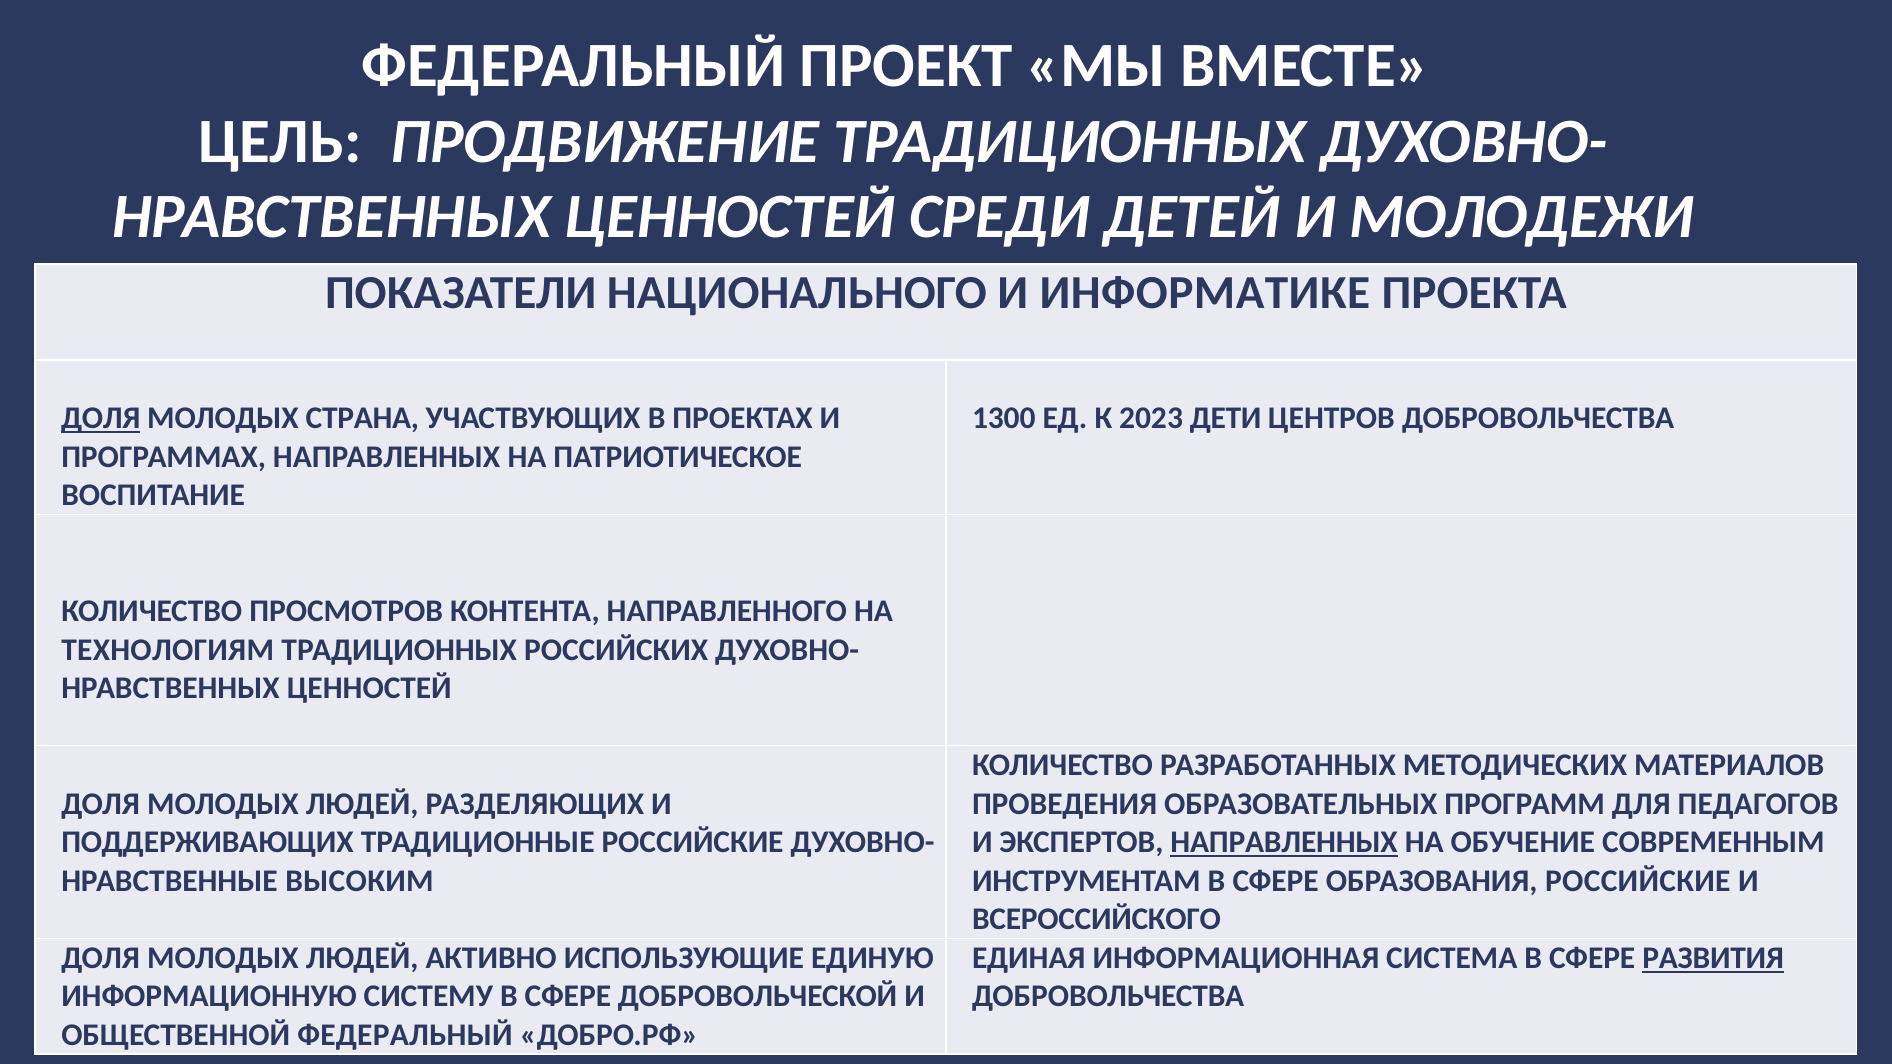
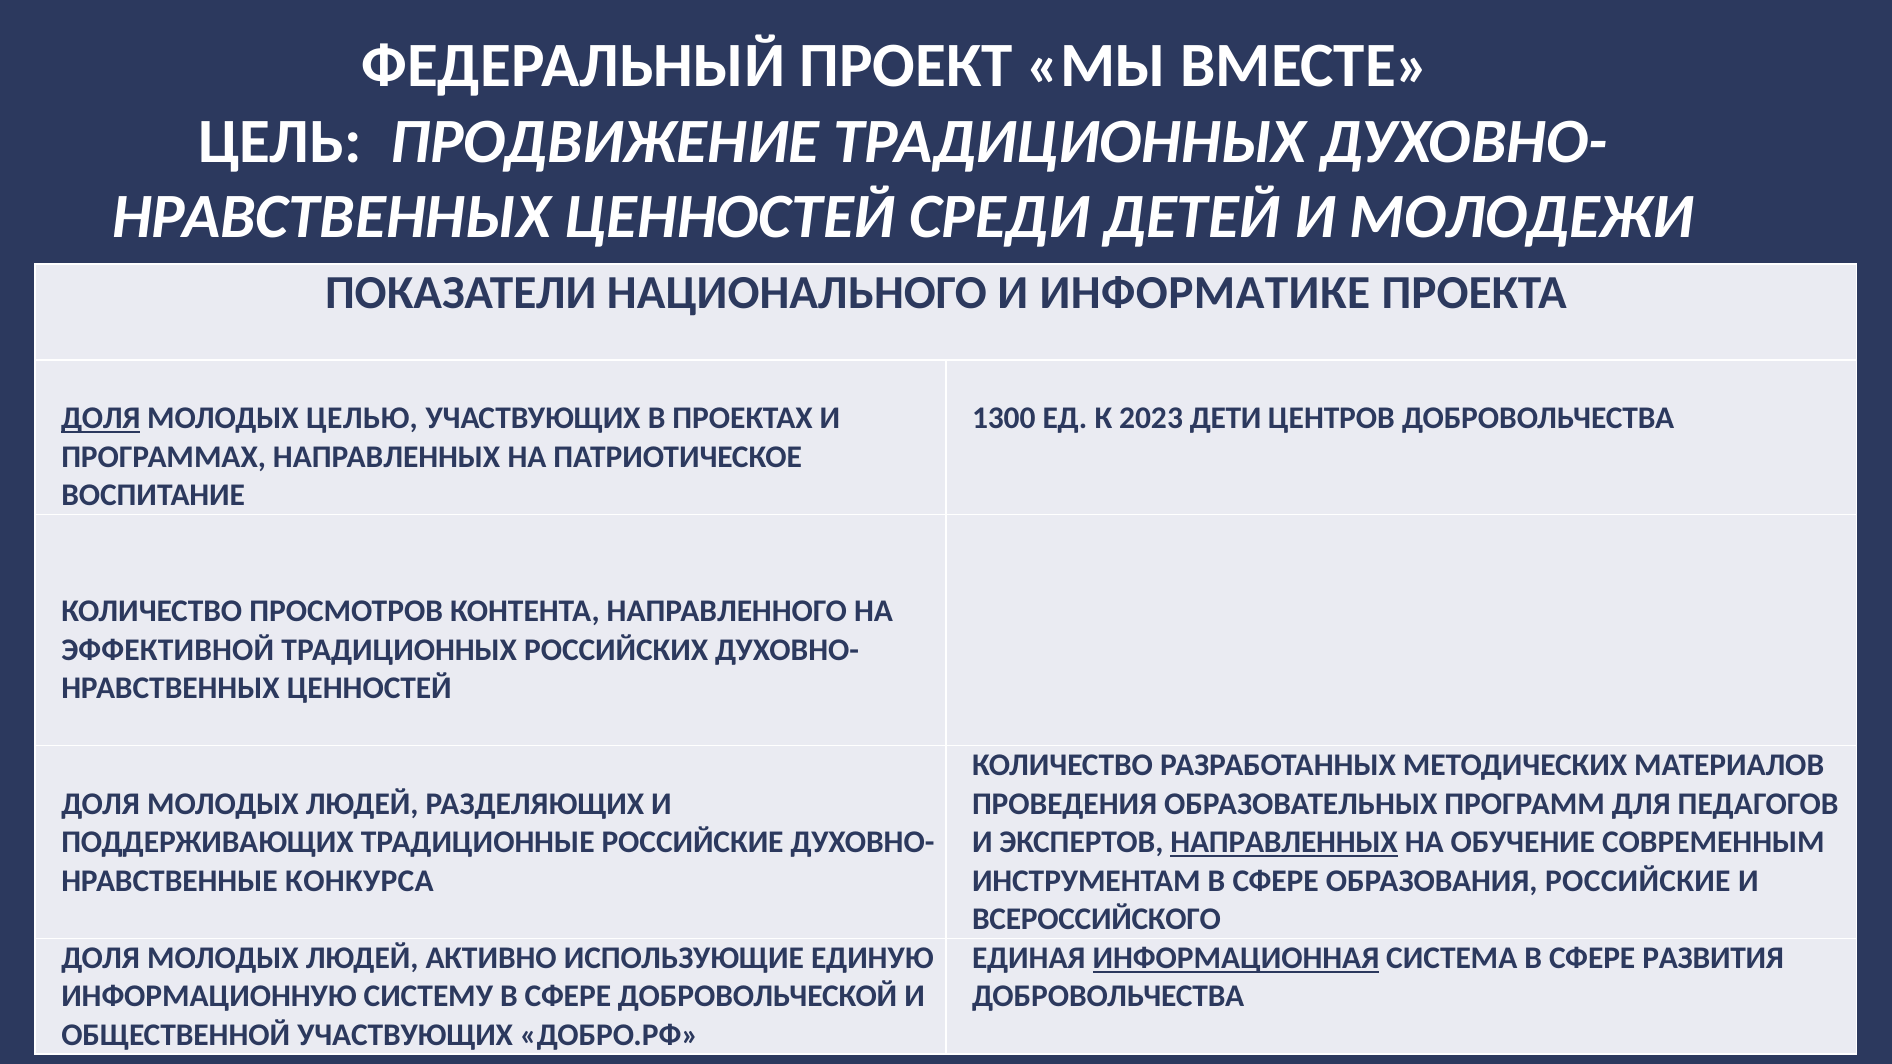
СТРАНА: СТРАНА -> ЦЕЛЬЮ (362, 418)
ТЕХНОЛОГИЯМ: ТЕХНОЛОГИЯМ -> ЭФФЕКТИВНОЙ (168, 650)
ВЫСОКИМ: ВЫСОКИМ -> КОНКУРСА (359, 881)
ИНФОРМАЦИОННАЯ underline: none -> present (1236, 958)
РАЗВИТИЯ underline: present -> none (1713, 958)
ОБЩЕСТВЕННОЙ ФЕДЕРАЛЬНЫЙ: ФЕДЕРАЛЬНЫЙ -> УЧАСТВУЮЩИХ (405, 1035)
